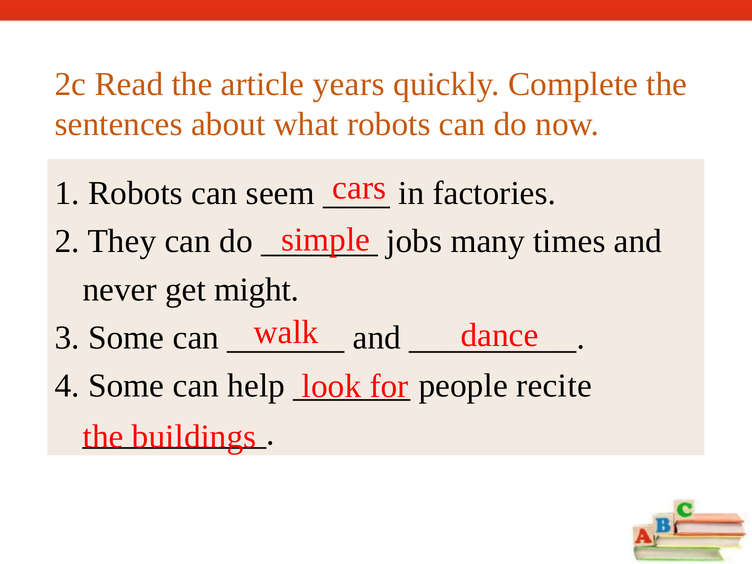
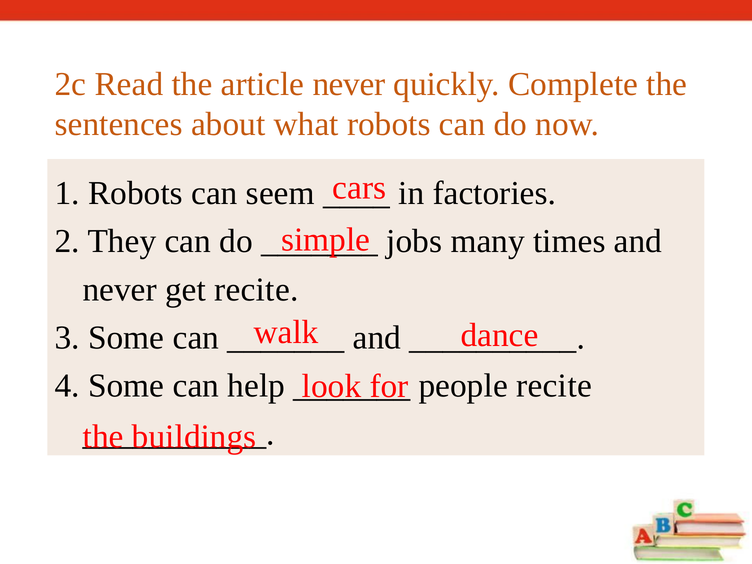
article years: years -> never (349, 84)
get might: might -> recite (256, 290)
